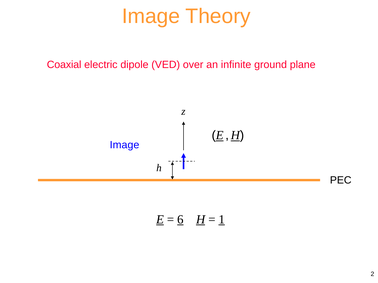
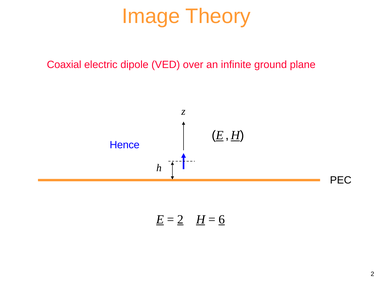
Image: Image -> Hence (125, 145)
6: 6 -> 2 (180, 220)
1: 1 -> 6 (222, 220)
